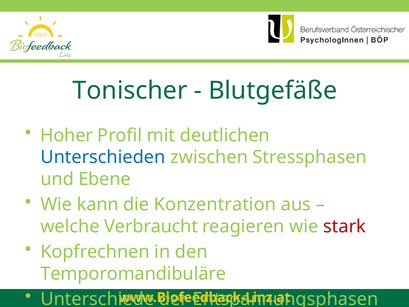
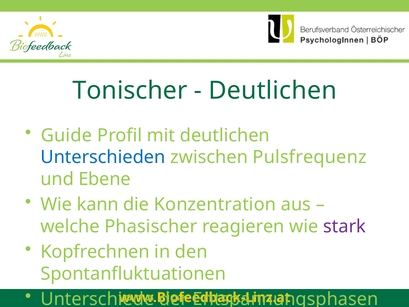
Blutgefäße: Blutgefäße -> Deutlichen (273, 91)
Hoher: Hoher -> Guide (66, 135)
Stressphasen: Stressphasen -> Pulsfrequenz (310, 157)
Verbraucht: Verbraucht -> Phasischer (151, 226)
stark colour: red -> purple (345, 226)
Temporomandibuläre: Temporomandibuläre -> Spontanfluktuationen (133, 274)
